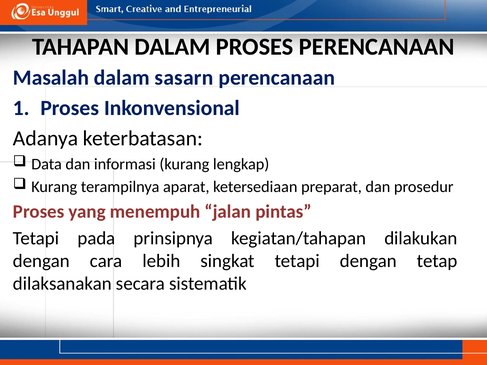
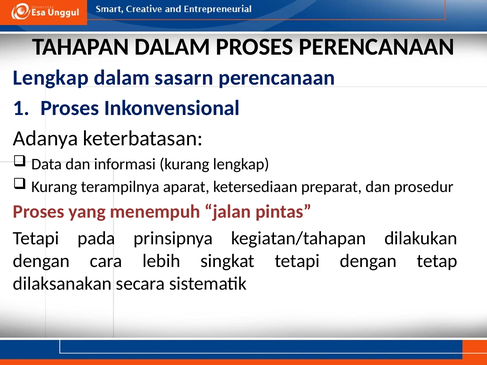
Masalah: Masalah -> Lengkap (51, 78)
